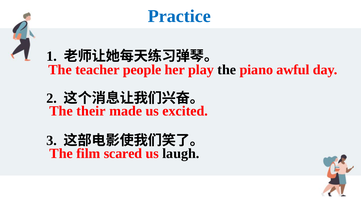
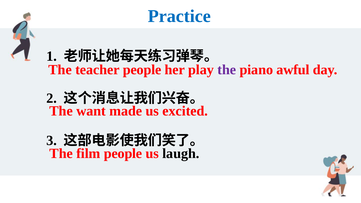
the colour: black -> purple (227, 70)
their: their -> want (91, 111)
film scared: scared -> people (123, 154)
